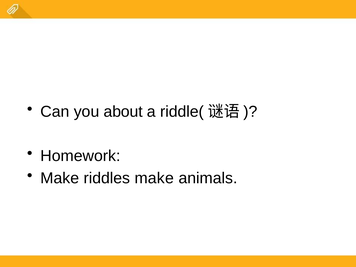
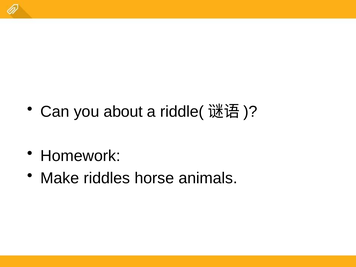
riddles make: make -> horse (154, 178)
